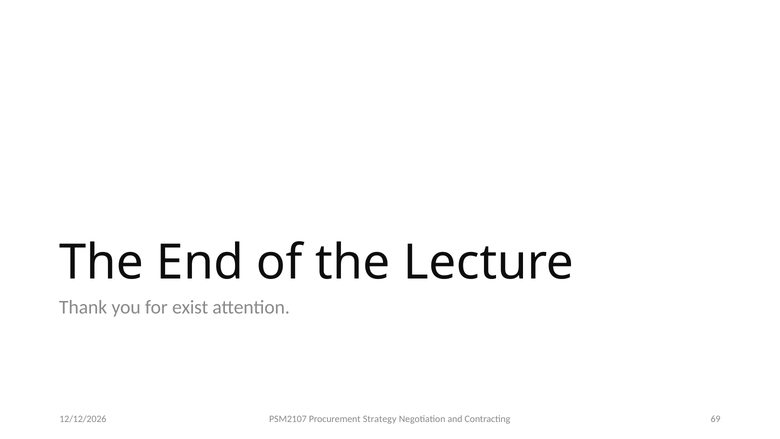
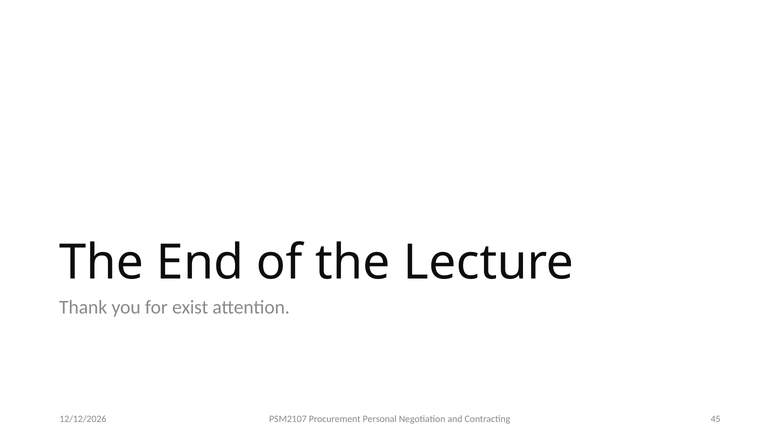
Strategy: Strategy -> Personal (380, 419)
69: 69 -> 45 (716, 419)
